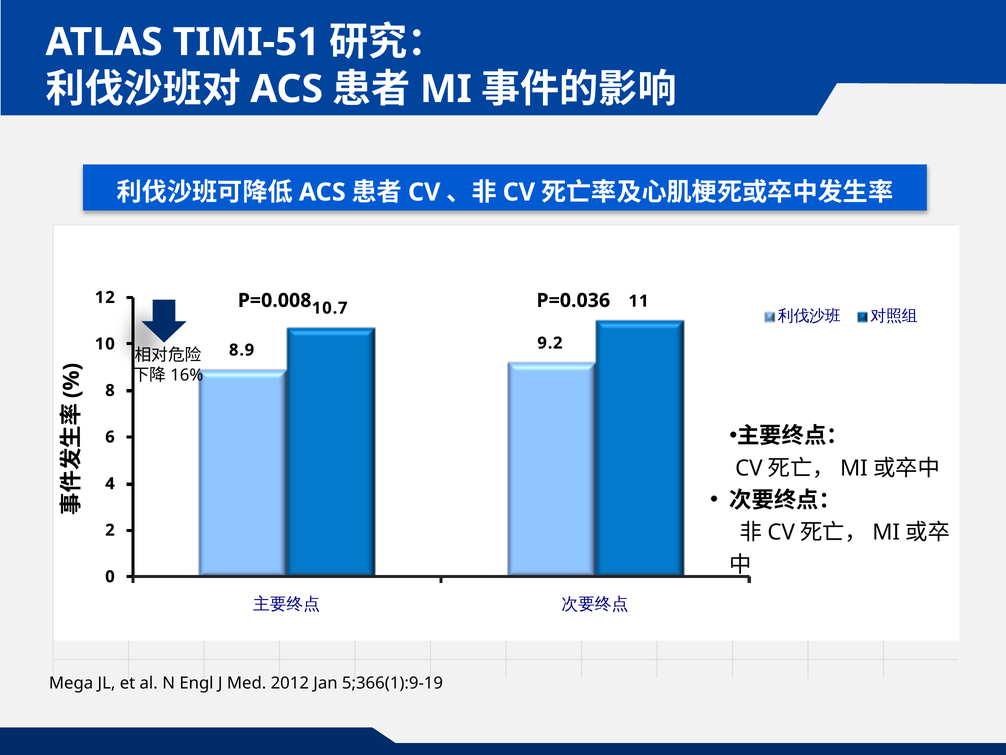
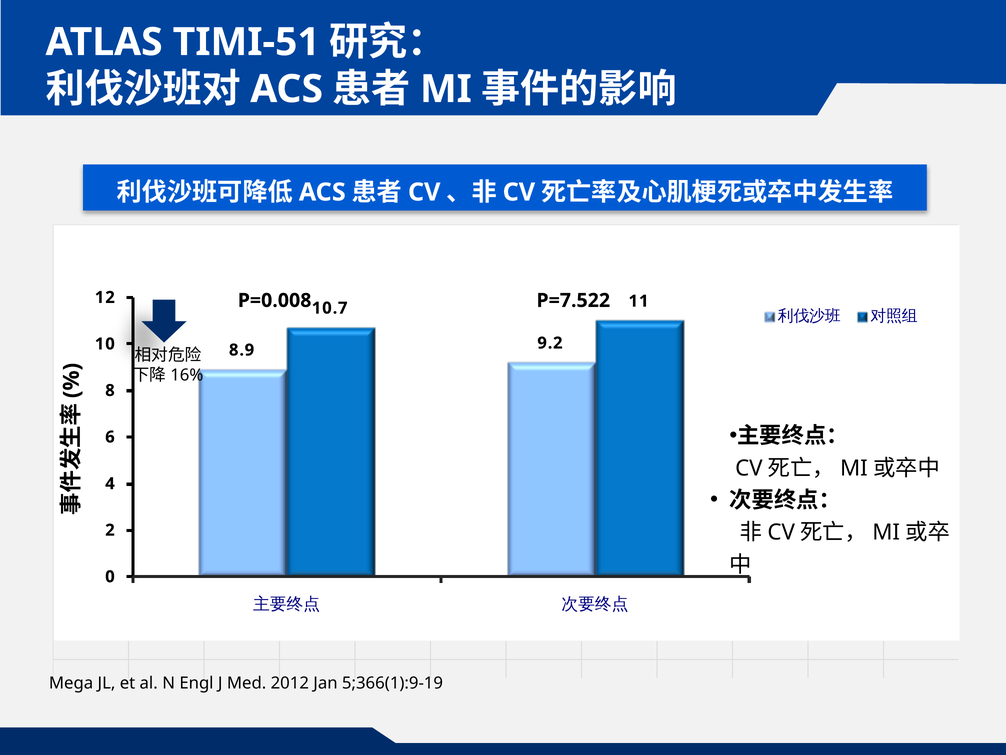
P=0.036: P=0.036 -> P=7.522 (573, 300)
